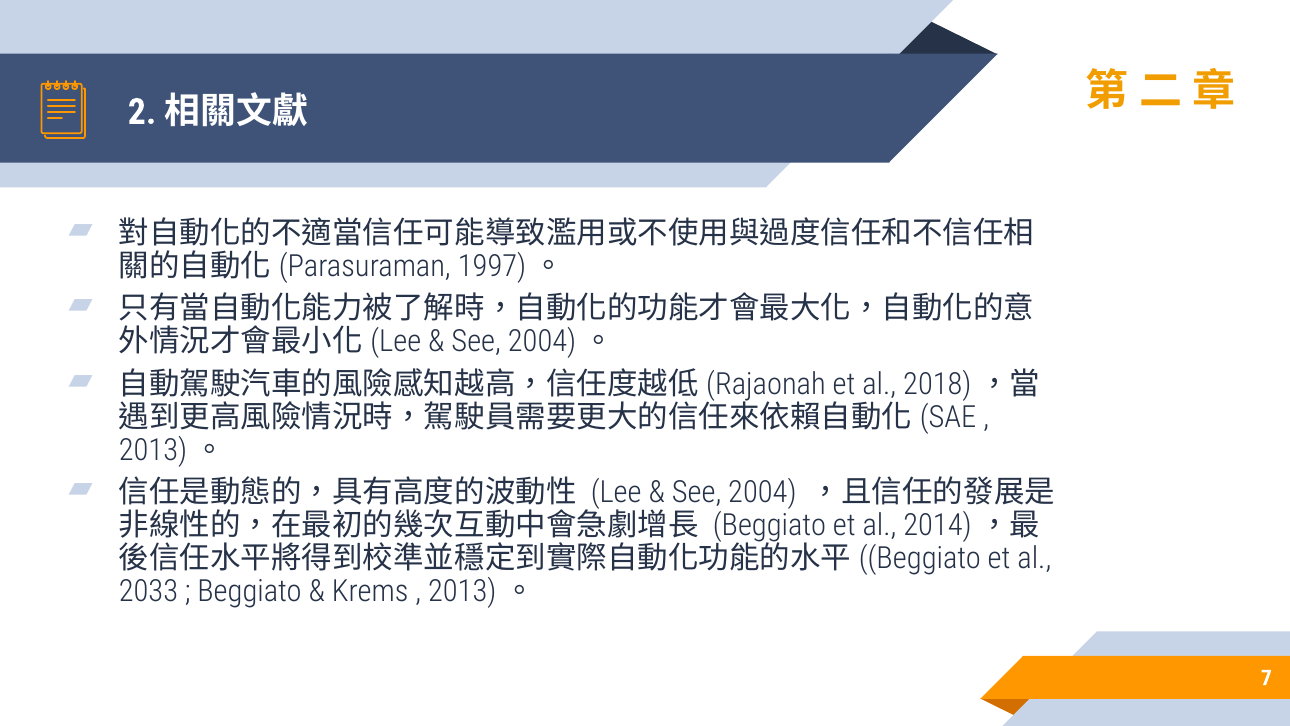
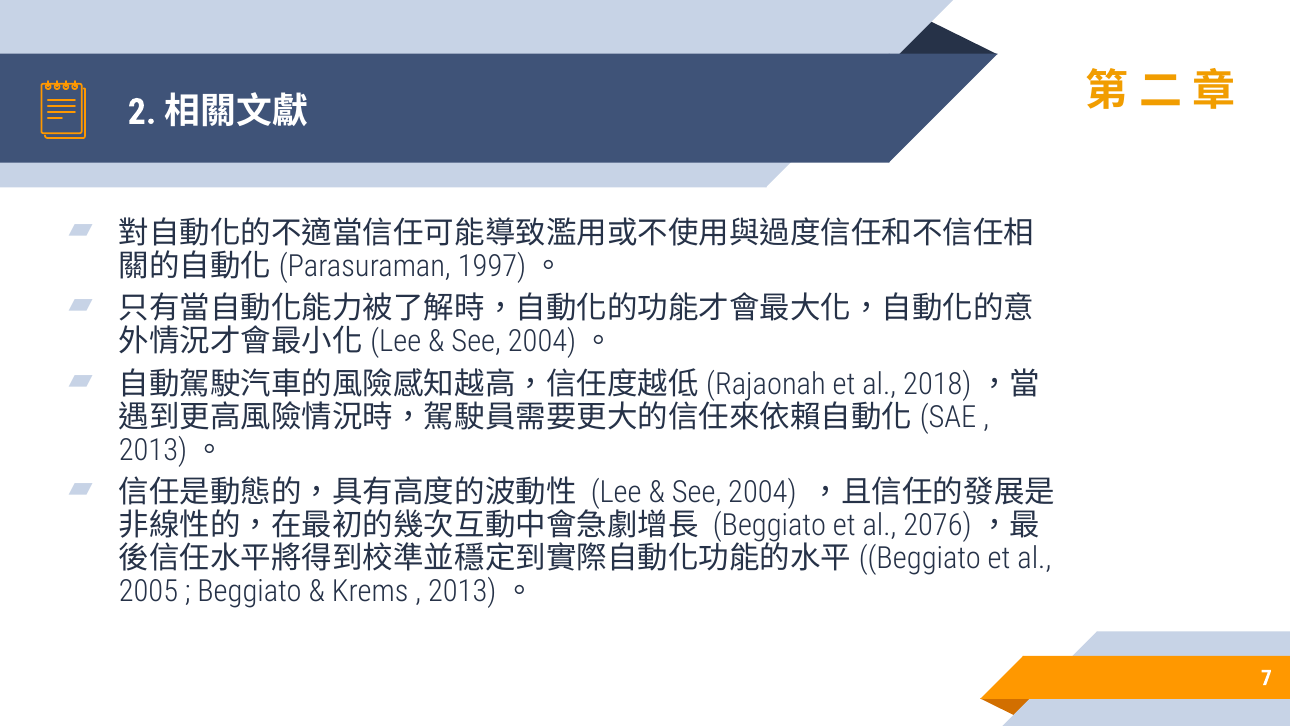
2014: 2014 -> 2076 (937, 525)
2033: 2033 -> 2005 (148, 591)
